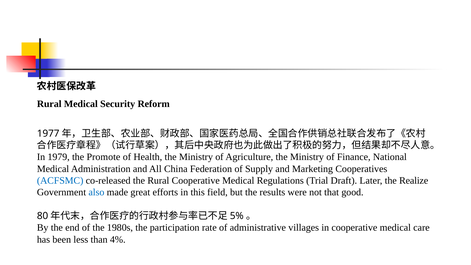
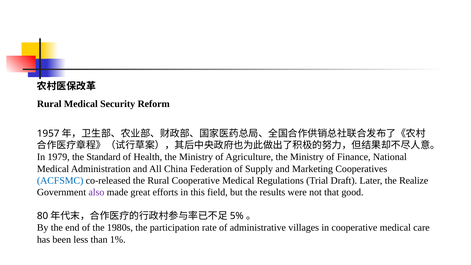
1977: 1977 -> 1957 (48, 133)
Promote: Promote -> Standard (104, 157)
also colour: blue -> purple (96, 192)
4%: 4% -> 1% (118, 239)
